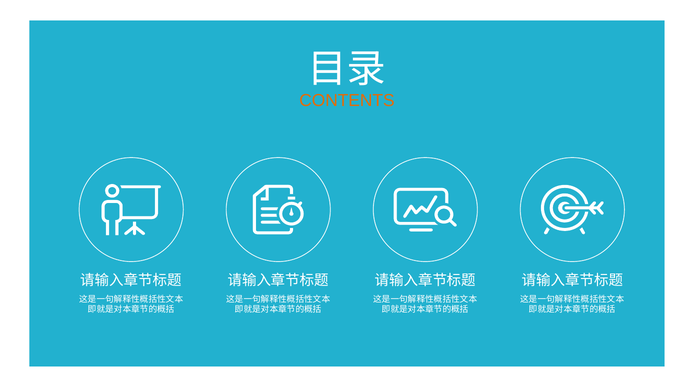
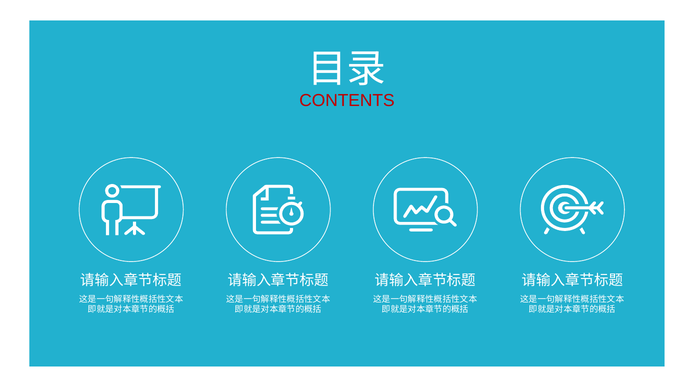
CONTENTS colour: orange -> red (347, 100)
